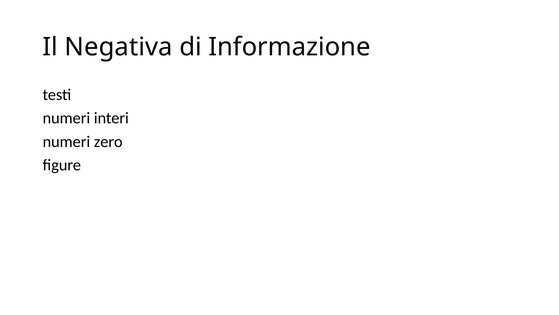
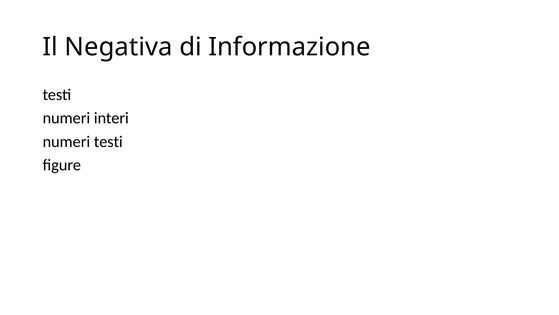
numeri zero: zero -> testi (108, 141)
